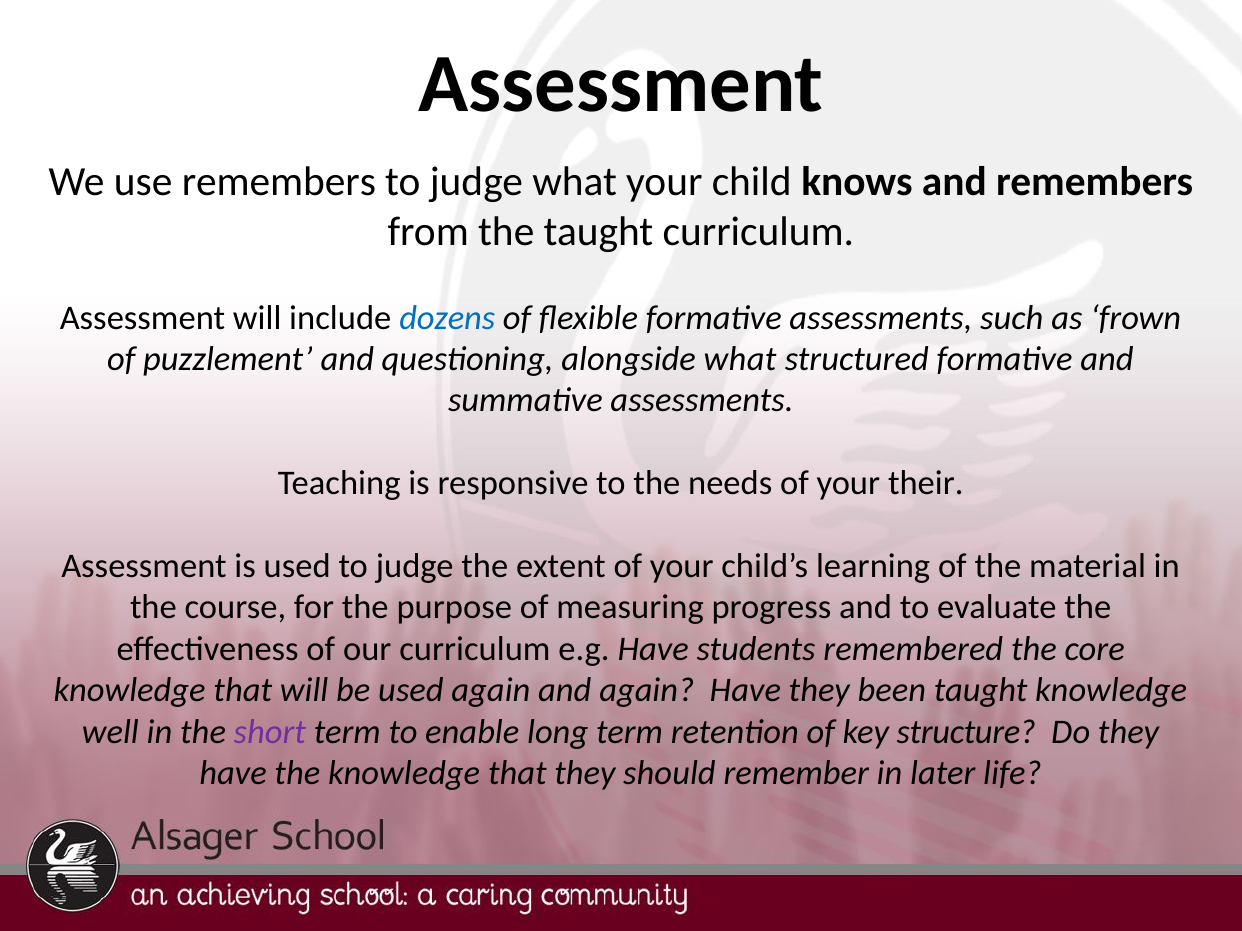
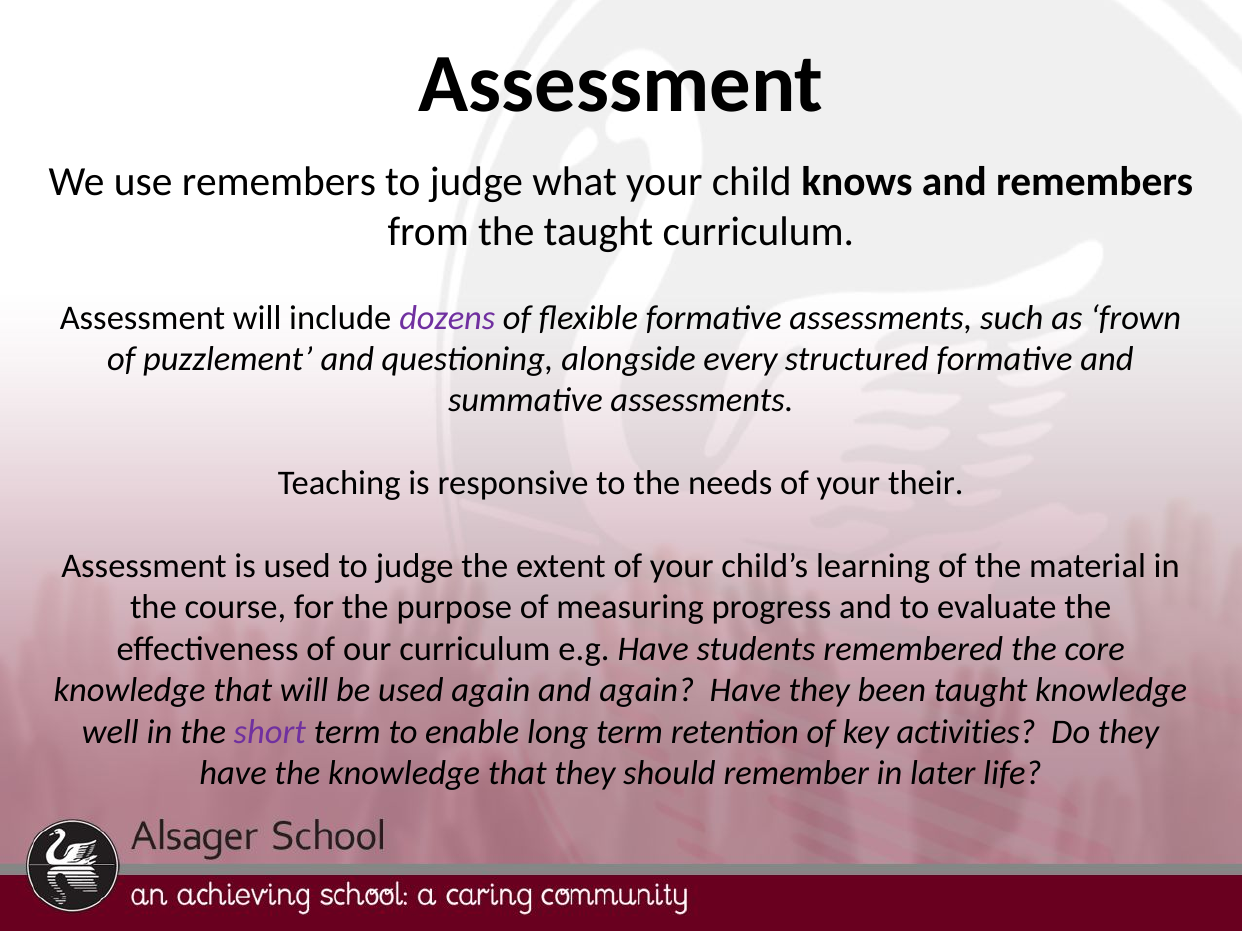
dozens colour: blue -> purple (447, 318)
alongside what: what -> every (740, 359)
structure: structure -> activities (966, 732)
